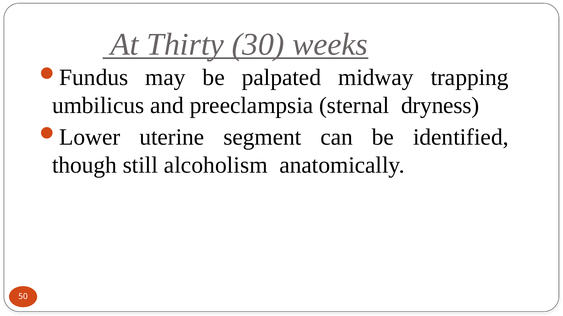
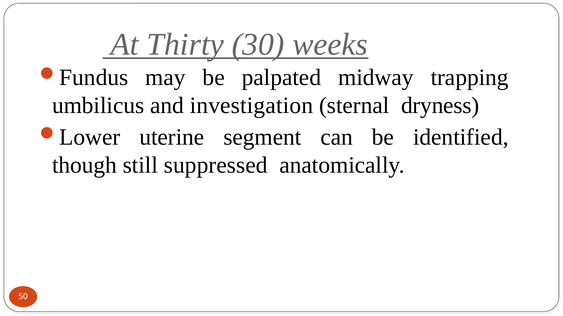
preeclampsia: preeclampsia -> investigation (251, 106)
alcoholism: alcoholism -> suppressed (216, 165)
